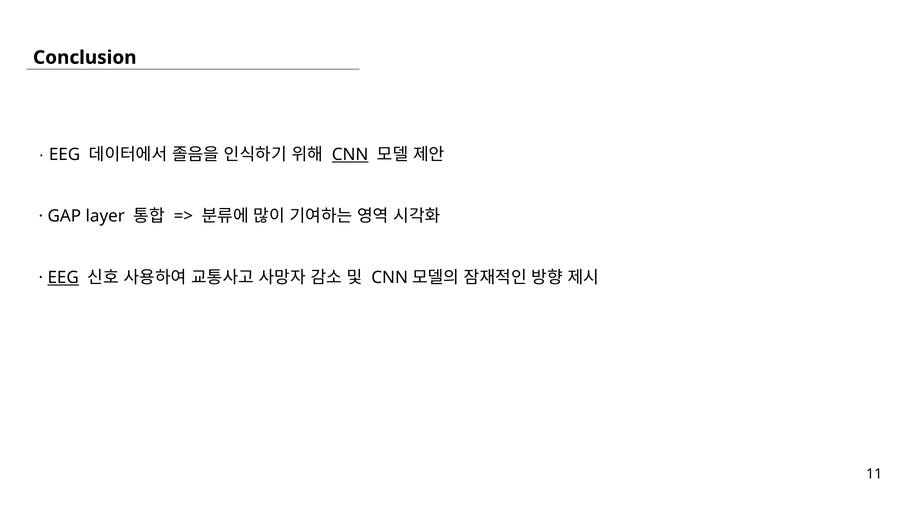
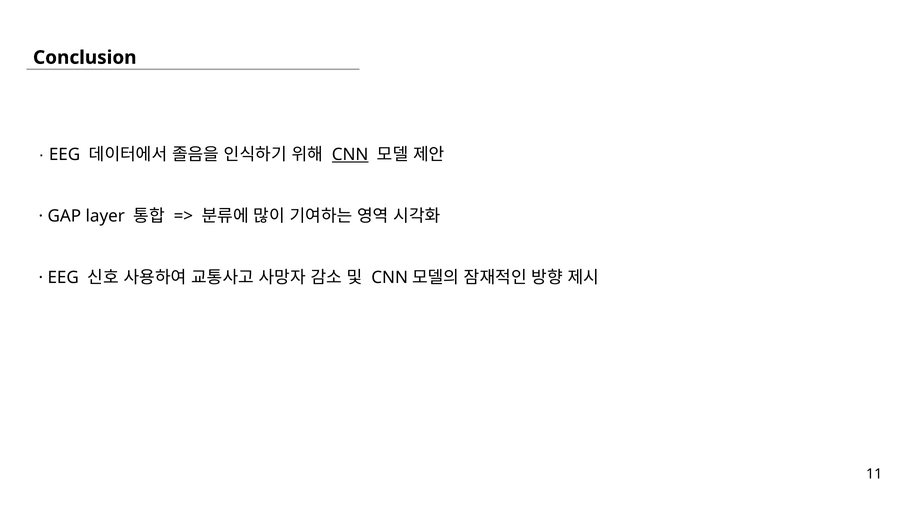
EEG underline: present -> none (63, 277)
